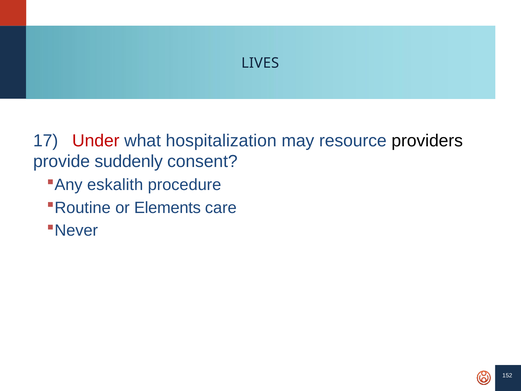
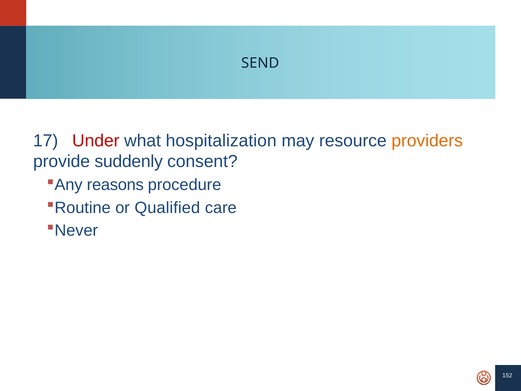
LIVES: LIVES -> SEND (260, 63)
providers colour: black -> orange (427, 141)
eskalith: eskalith -> reasons (115, 185)
Elements: Elements -> Qualified (167, 208)
